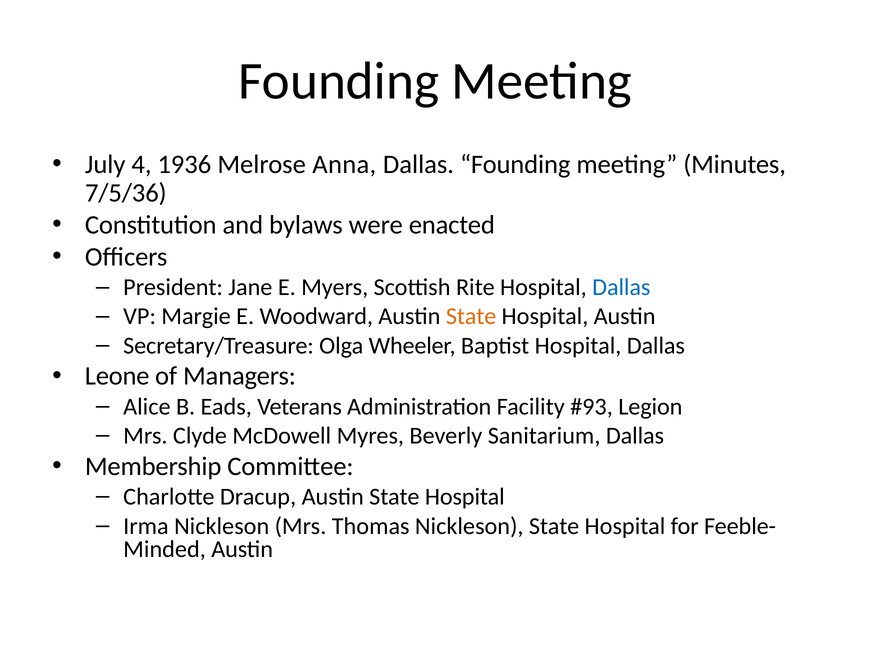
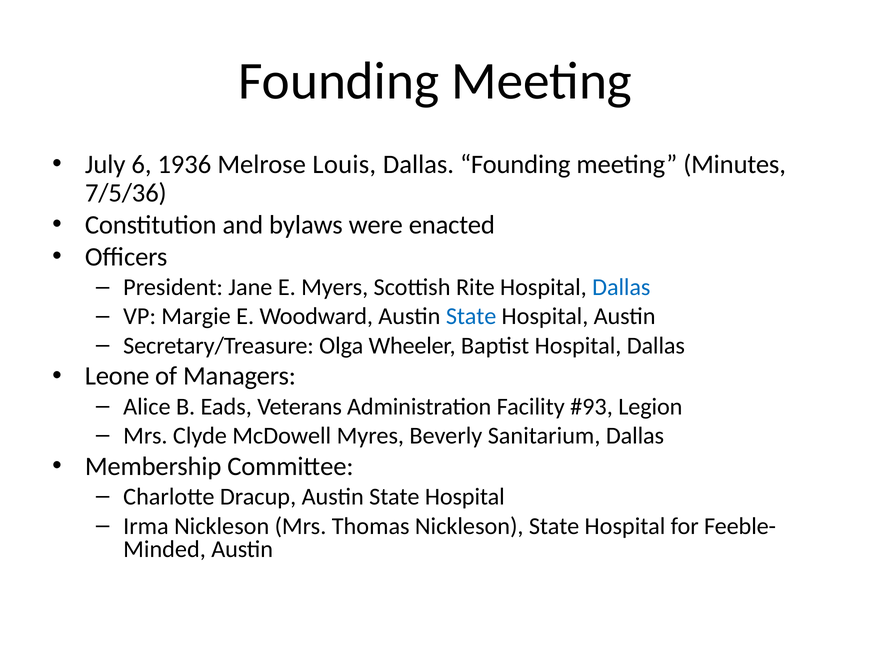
4: 4 -> 6 (142, 164)
Anna: Anna -> Louis (344, 164)
State colour: orange -> blue (471, 316)
